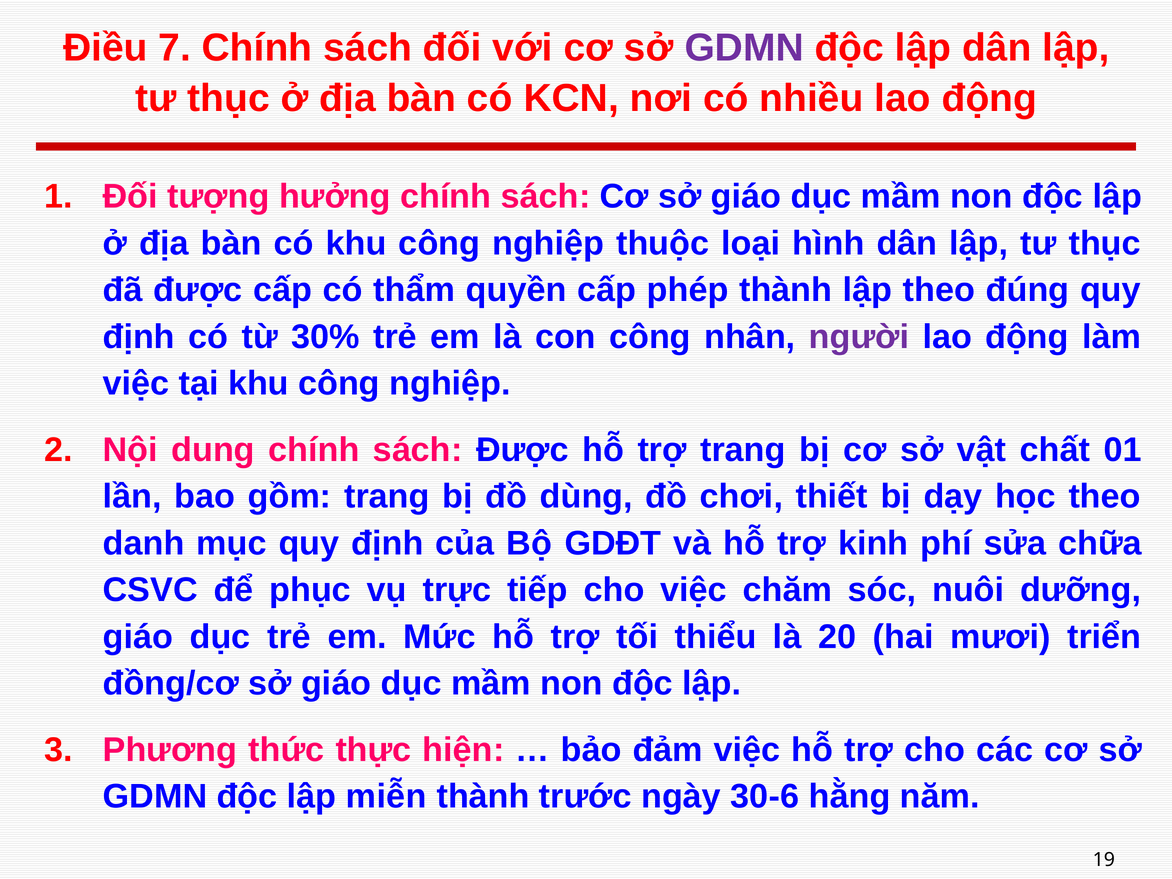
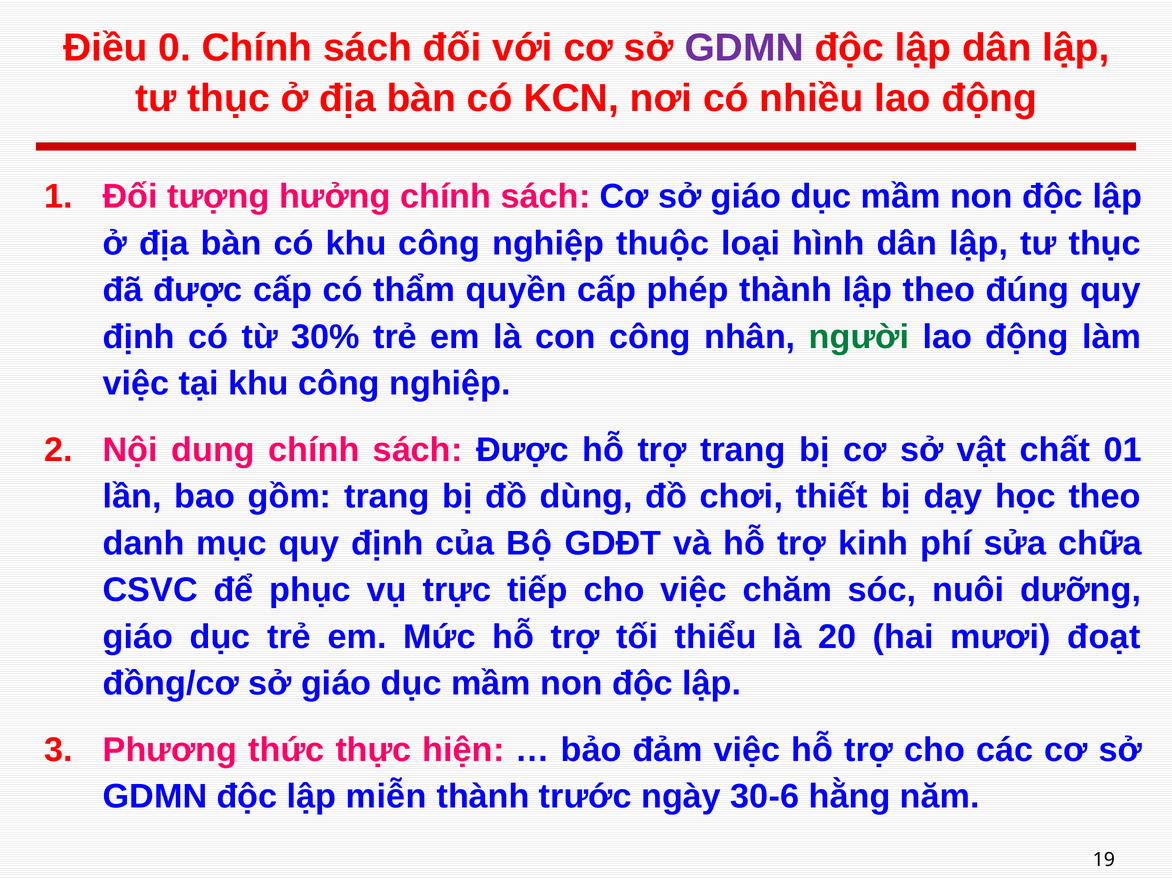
7: 7 -> 0 (175, 48)
người colour: purple -> green (859, 337)
triển: triển -> đoạt (1104, 637)
